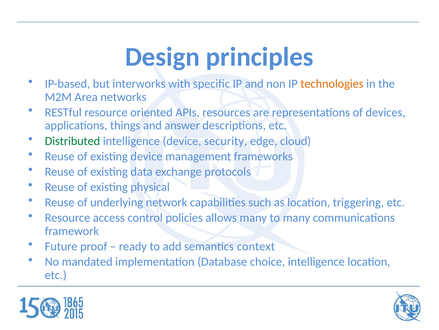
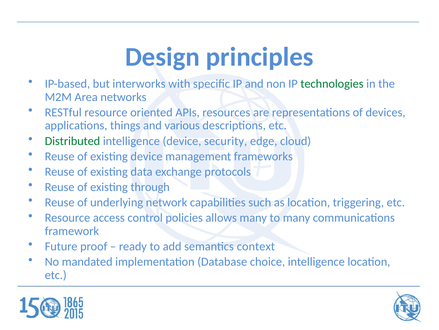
technologies colour: orange -> green (332, 84)
answer: answer -> various (182, 125)
physical: physical -> through (150, 187)
